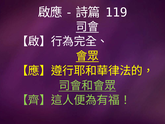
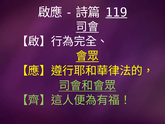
119 underline: none -> present (116, 12)
